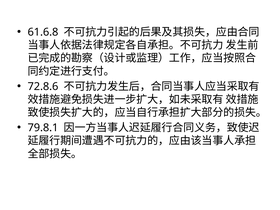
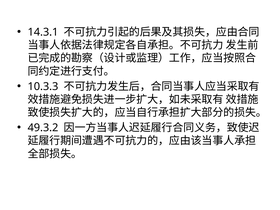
61.6.8: 61.6.8 -> 14.3.1 (43, 32)
72.8.6: 72.8.6 -> 10.3.3 (43, 86)
79.8.1: 79.8.1 -> 49.3.2 (43, 128)
